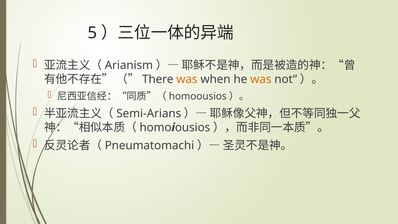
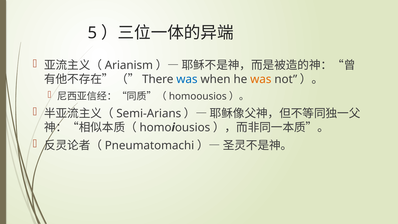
was colour: orange -> blue (187, 79)
